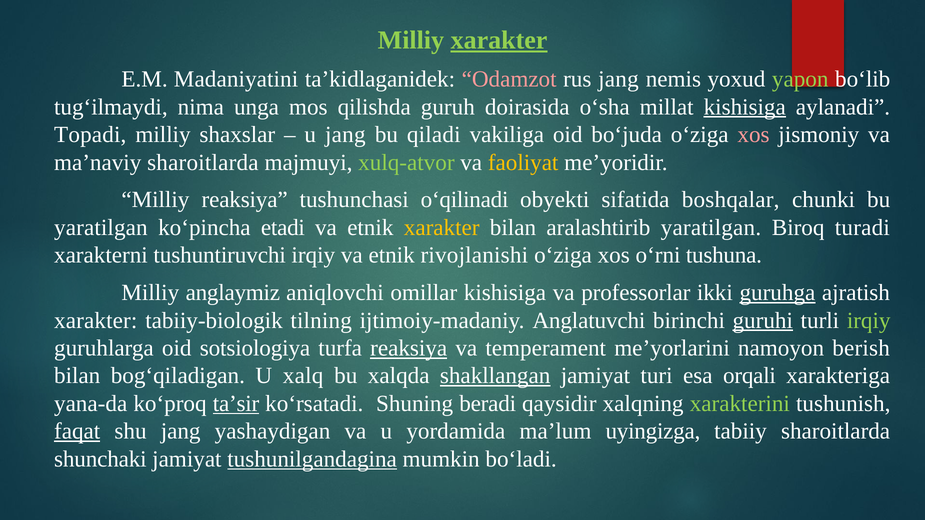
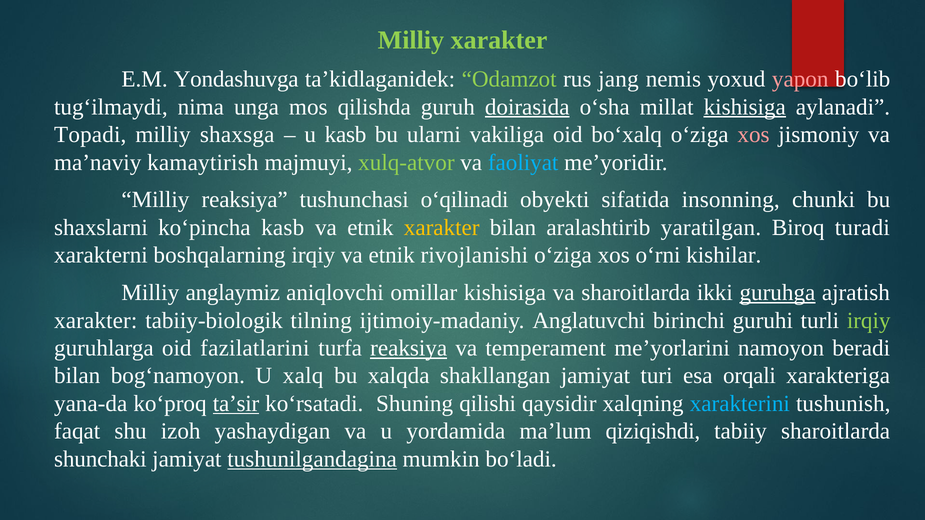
xarakter underline: present -> none (499, 40)
Madaniyatini: Madaniyatini -> Yondashuvga (236, 79)
Odamzot colour: pink -> light green (509, 79)
yapon colour: light green -> pink (800, 79)
doirasida underline: none -> present (527, 107)
shaxslar: shaxslar -> shaxsga (237, 135)
u jang: jang -> kasb (346, 135)
qiladi: qiladi -> ularni (434, 135)
bo‘juda: bo‘juda -> bo‘xalq (627, 135)
ma’naviy sharoitlarda: sharoitlarda -> kamaytirish (203, 163)
faoliyat colour: yellow -> light blue (523, 163)
boshqalar: boshqalar -> insonning (731, 200)
yaratilgan: yaratilgan -> shaxslarni (101, 228)
ko‘pincha etadi: etadi -> kasb (283, 228)
tushuntiruvchi: tushuntiruvchi -> boshqalarning (220, 255)
tushuna: tushuna -> kishilar (724, 255)
va professorlar: professorlar -> sharoitlarda (636, 293)
guruhi underline: present -> none (763, 321)
sotsiologiya: sotsiologiya -> fazilatlarini (255, 348)
berish: berish -> beradi (861, 348)
bog‘qiladigan: bog‘qiladigan -> bog‘namoyon (178, 376)
shakllangan underline: present -> none (495, 376)
beradi: beradi -> qilishi (488, 404)
xarakterini colour: light green -> light blue (740, 404)
faqat underline: present -> none (77, 432)
shu jang: jang -> izoh (181, 432)
uyingizga: uyingizga -> qiziqishdi (653, 432)
